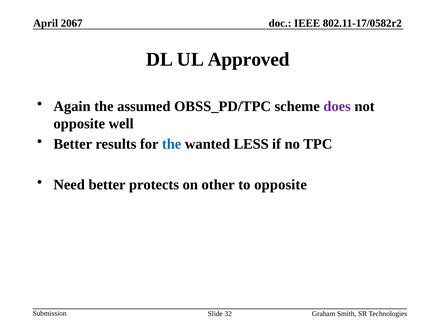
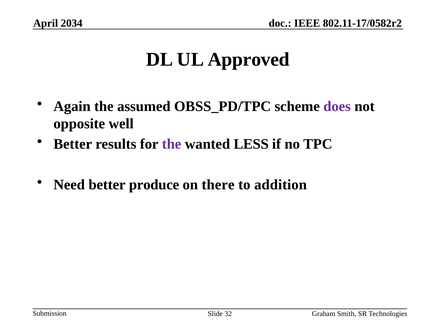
2067: 2067 -> 2034 (72, 23)
the colour: blue -> purple (172, 144)
protects: protects -> produce (154, 185)
other: other -> there (218, 185)
to opposite: opposite -> addition (281, 185)
